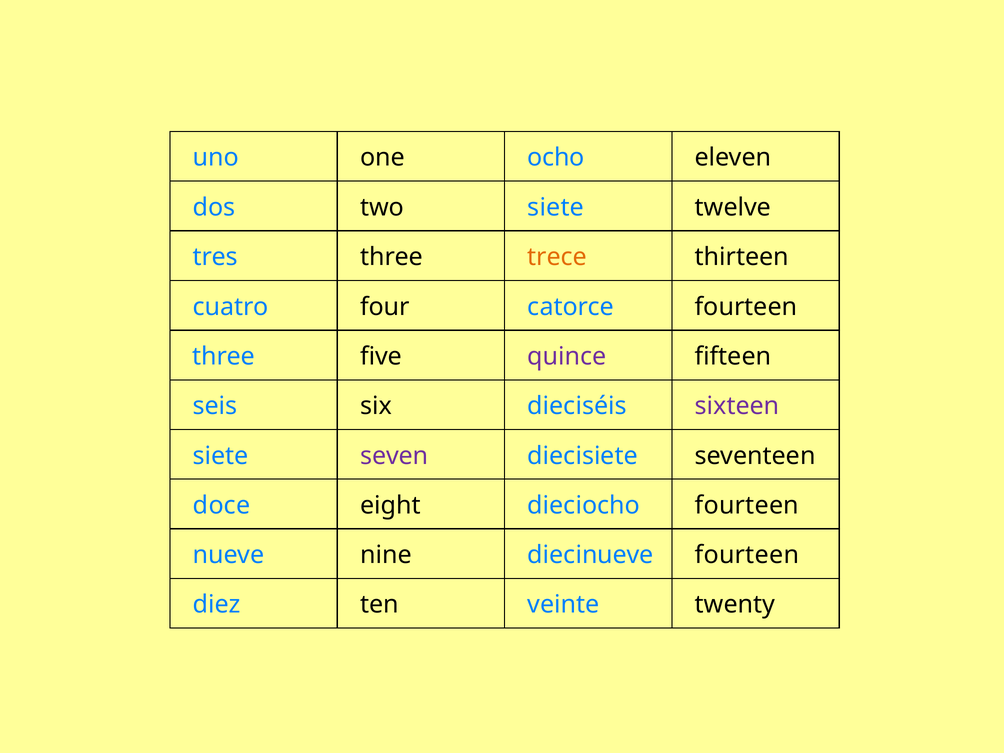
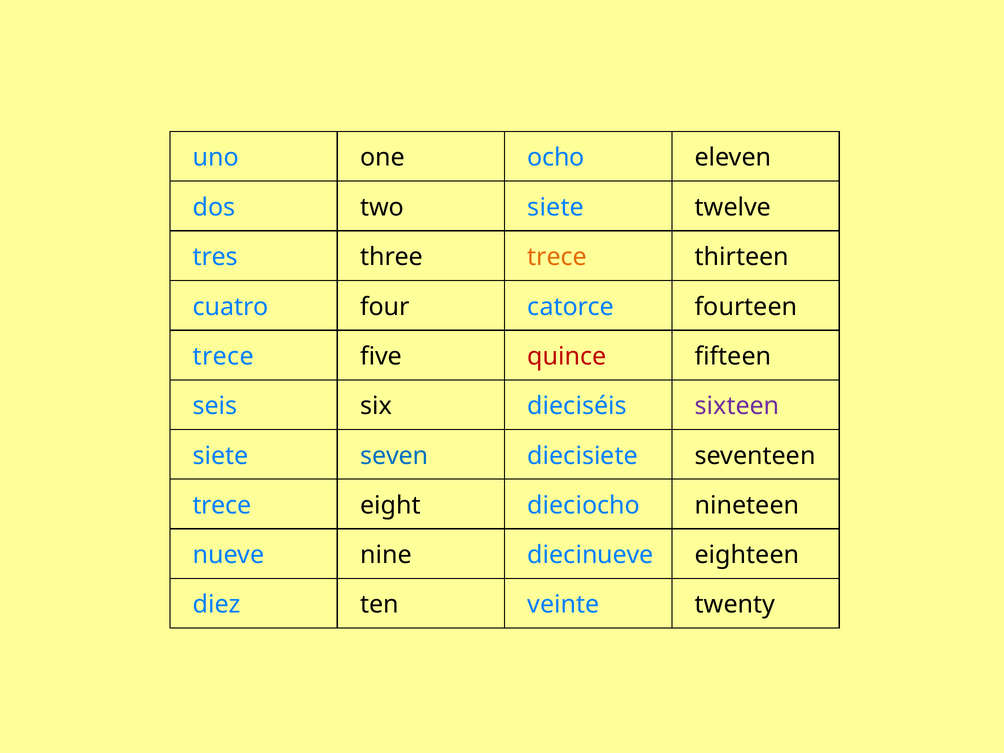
three: three -> trece (223, 356)
quince colour: purple -> red (567, 356)
seven colour: purple -> blue (394, 456)
doce: doce -> trece (222, 505)
dieciocho fourteen: fourteen -> nineteen (747, 505)
diecinueve fourteen: fourteen -> eighteen (747, 555)
